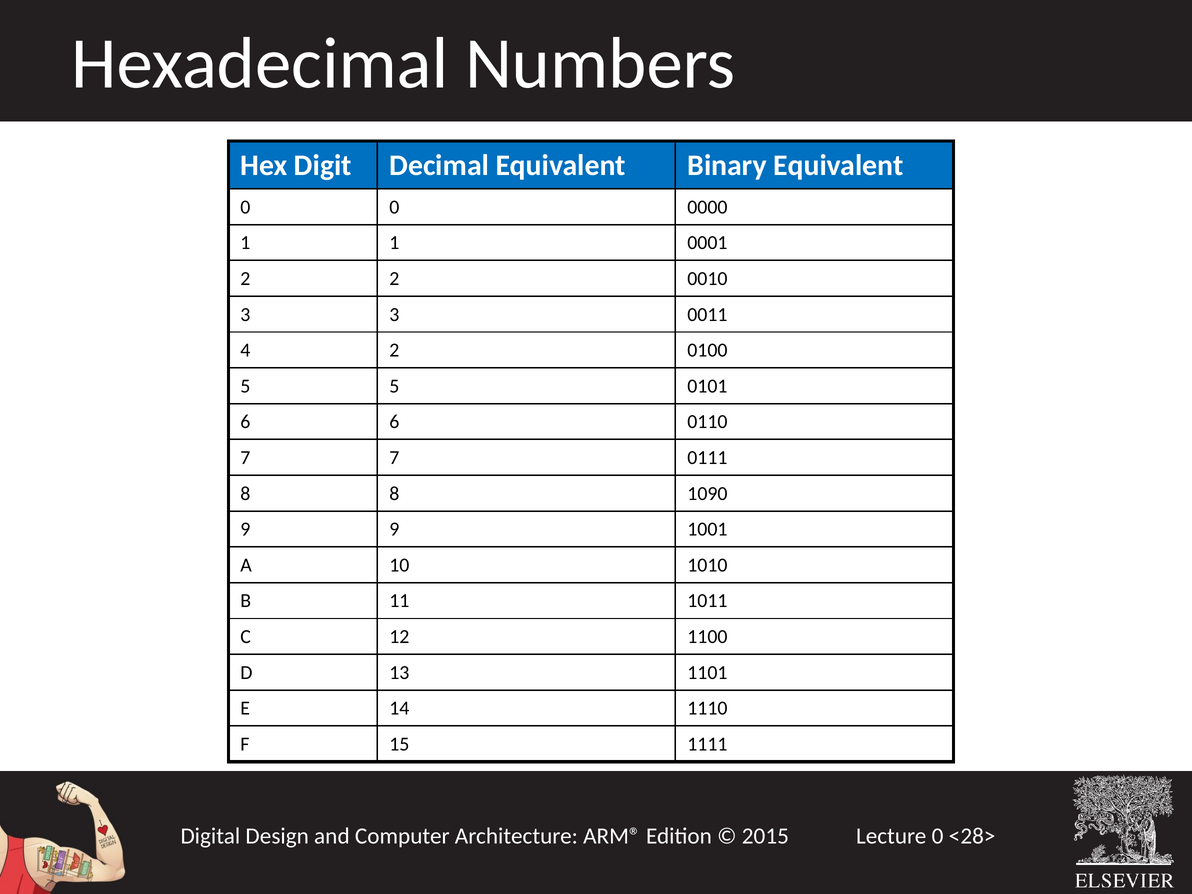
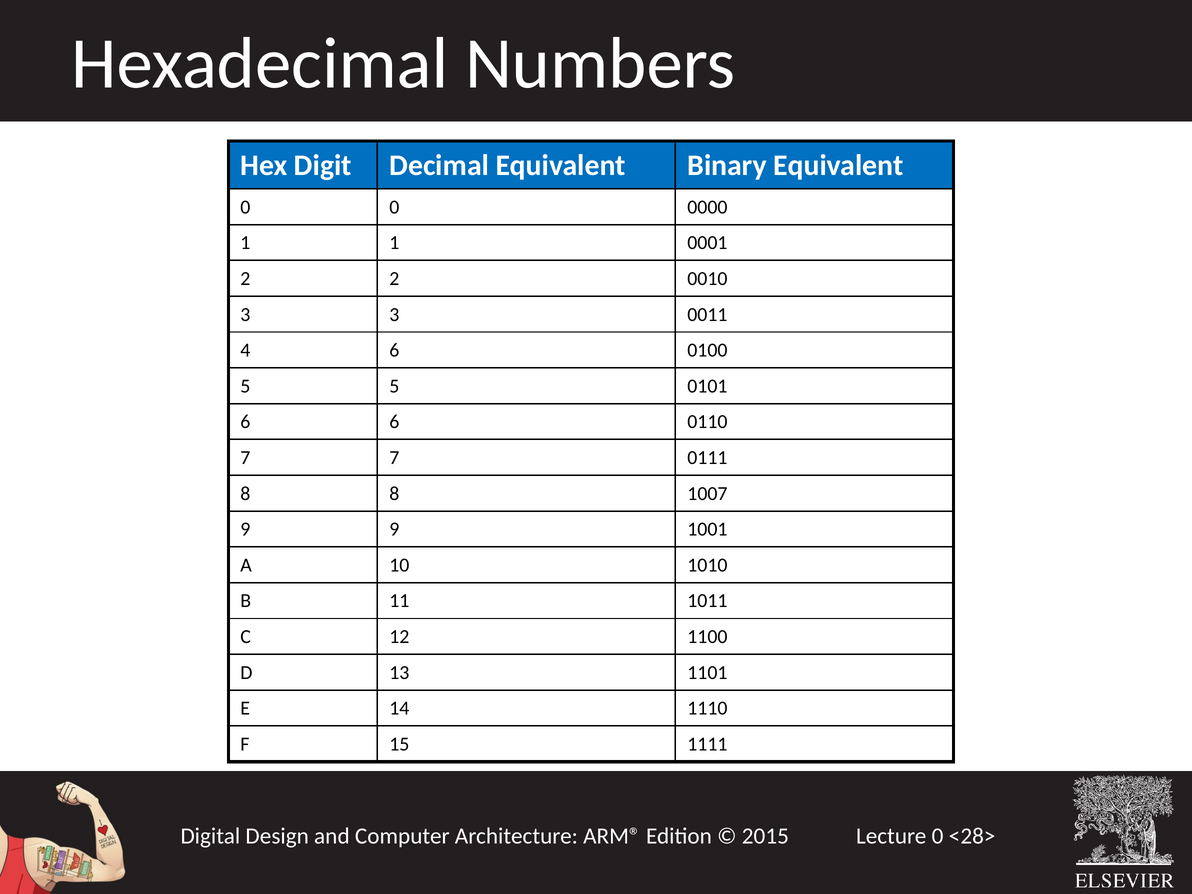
4 2: 2 -> 6 (394, 350)
1090: 1090 -> 1007 (707, 494)
